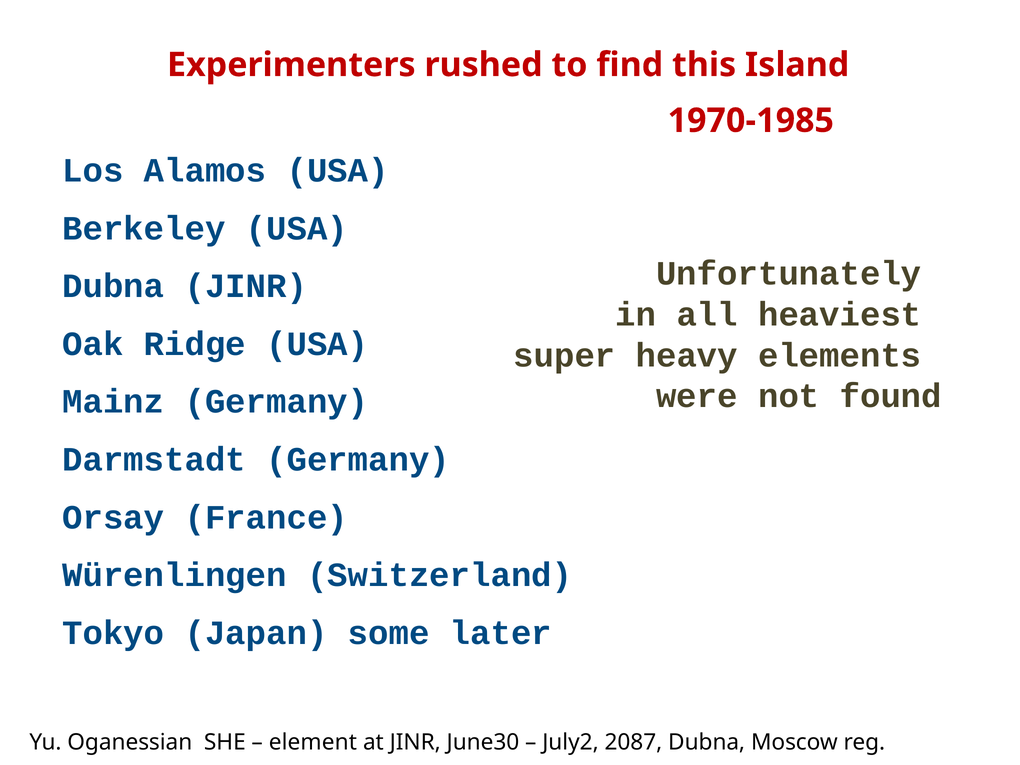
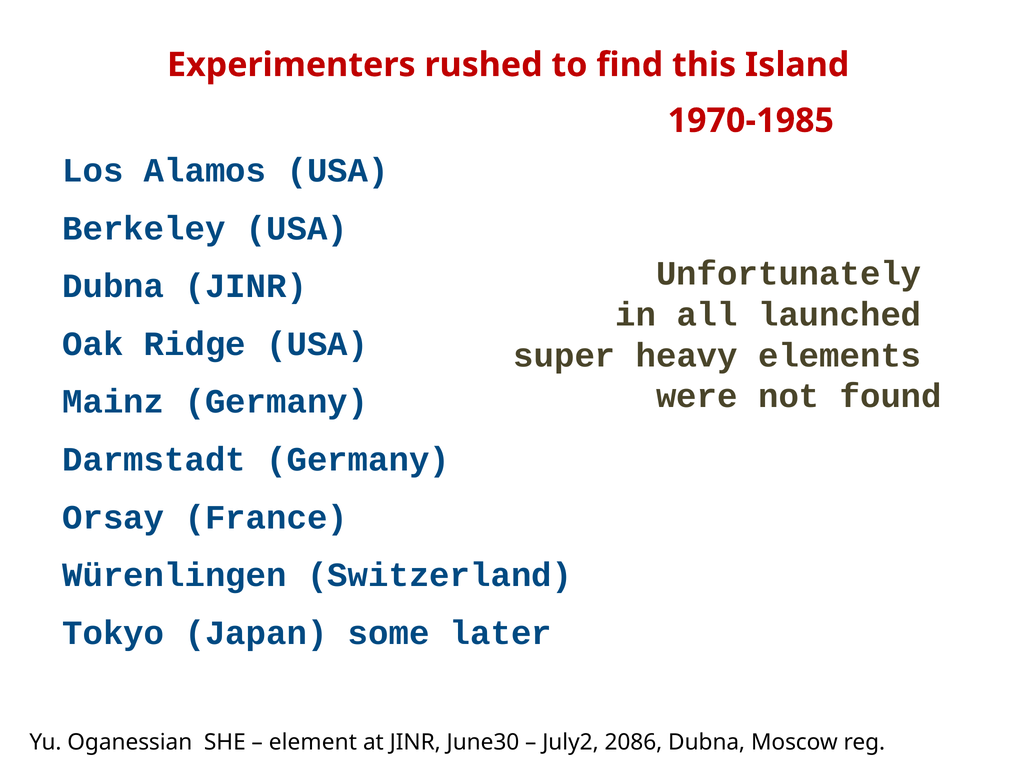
heaviest: heaviest -> launched (840, 315)
2087: 2087 -> 2086 (633, 742)
